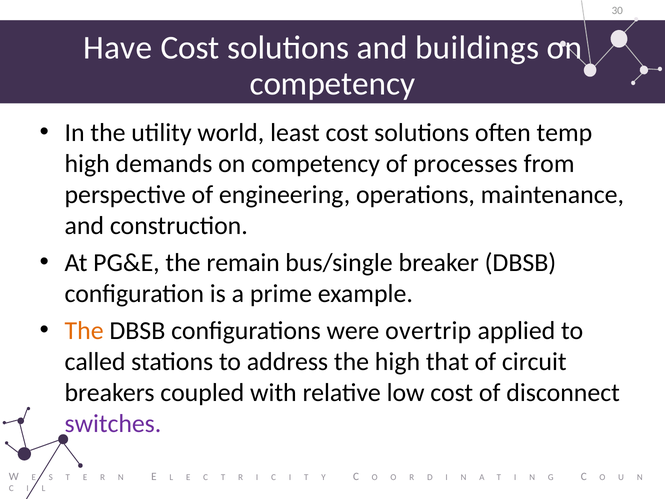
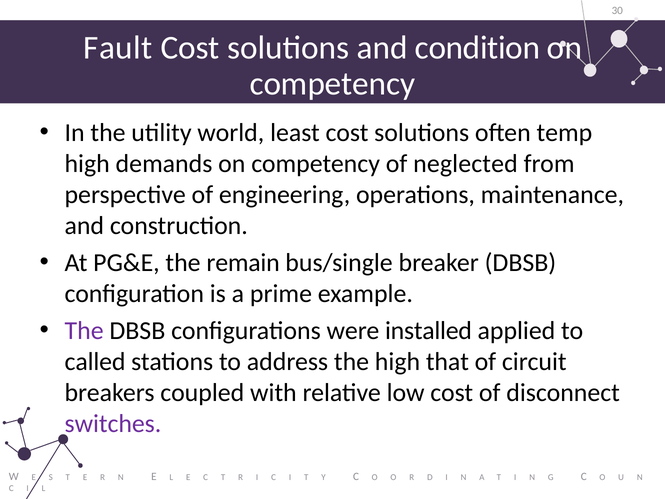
Have: Have -> Fault (118, 48)
buildings: buildings -> condition (477, 48)
processes: processes -> neglected (465, 164)
The colour: orange -> purple (84, 331)
overtrip: overtrip -> installed (429, 331)
